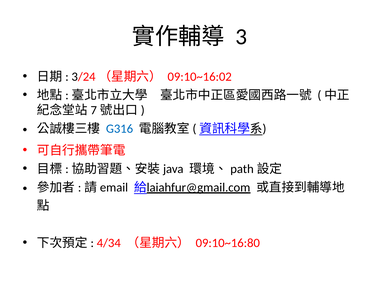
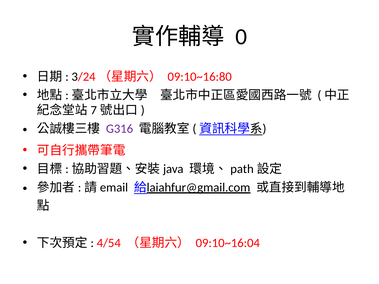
3: 3 -> 0 (241, 37)
09:10~16:02: 09:10~16:02 -> 09:10~16:80 (200, 77)
G316 colour: blue -> purple (120, 129)
4/34: 4/34 -> 4/54 (109, 243)
09:10~16:80: 09:10~16:80 -> 09:10~16:04 (228, 243)
